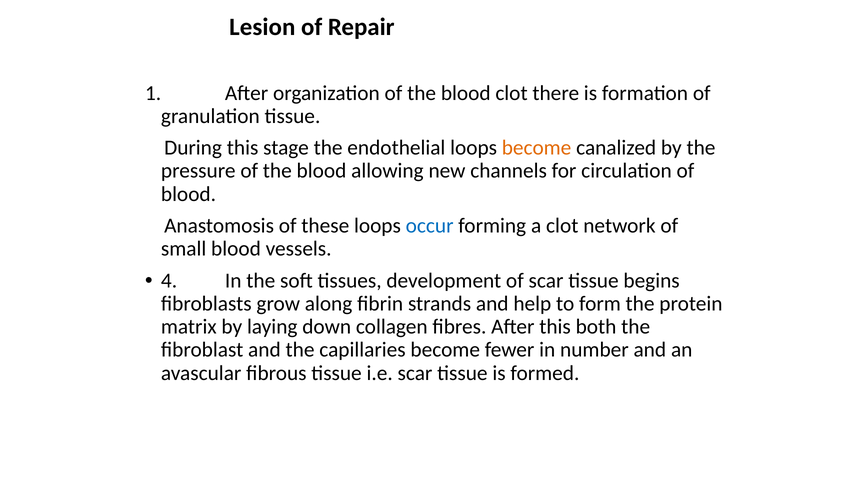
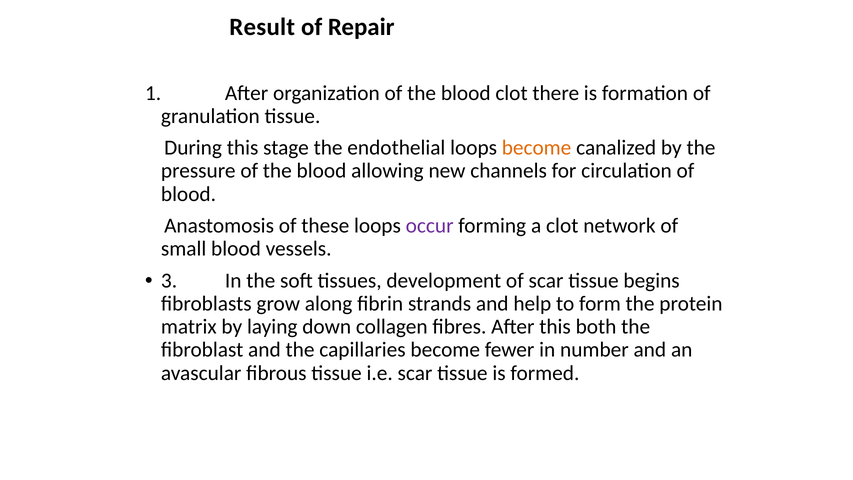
Lesion: Lesion -> Result (262, 27)
occur colour: blue -> purple (430, 226)
4: 4 -> 3 (169, 281)
